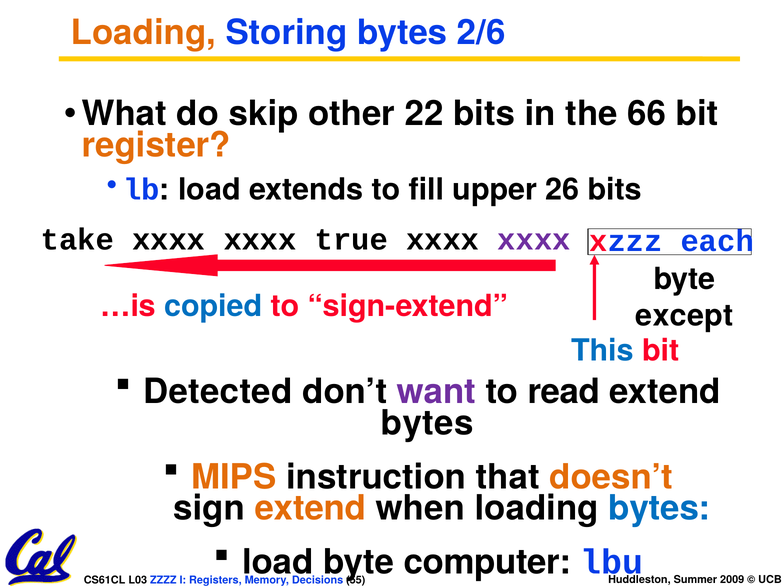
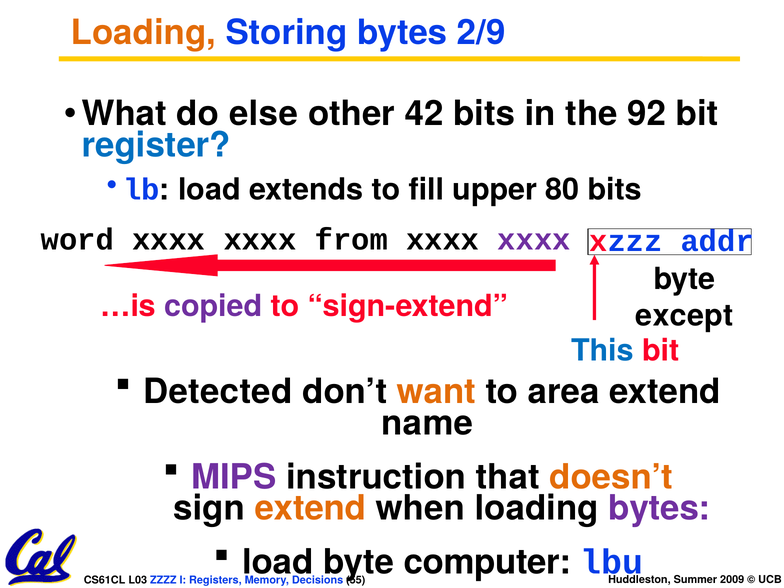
2/6: 2/6 -> 2/9 (481, 33)
skip: skip -> else (263, 114)
22: 22 -> 42 (424, 114)
66: 66 -> 92 (647, 114)
register colour: orange -> blue (156, 145)
26: 26 -> 80 (562, 190)
take: take -> word (77, 240)
true: true -> from (351, 240)
each: each -> addr (717, 241)
copied colour: blue -> purple (213, 306)
want colour: purple -> orange (436, 392)
read: read -> area (564, 392)
bytes: bytes -> name (427, 423)
MIPS colour: orange -> purple (234, 477)
bytes colour: blue -> purple (659, 508)
